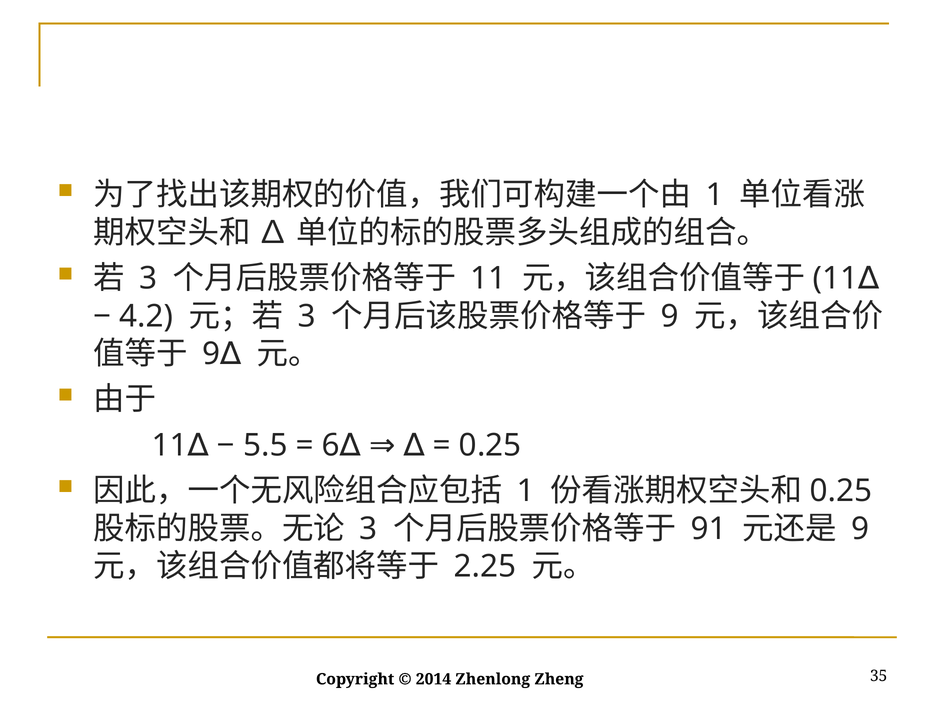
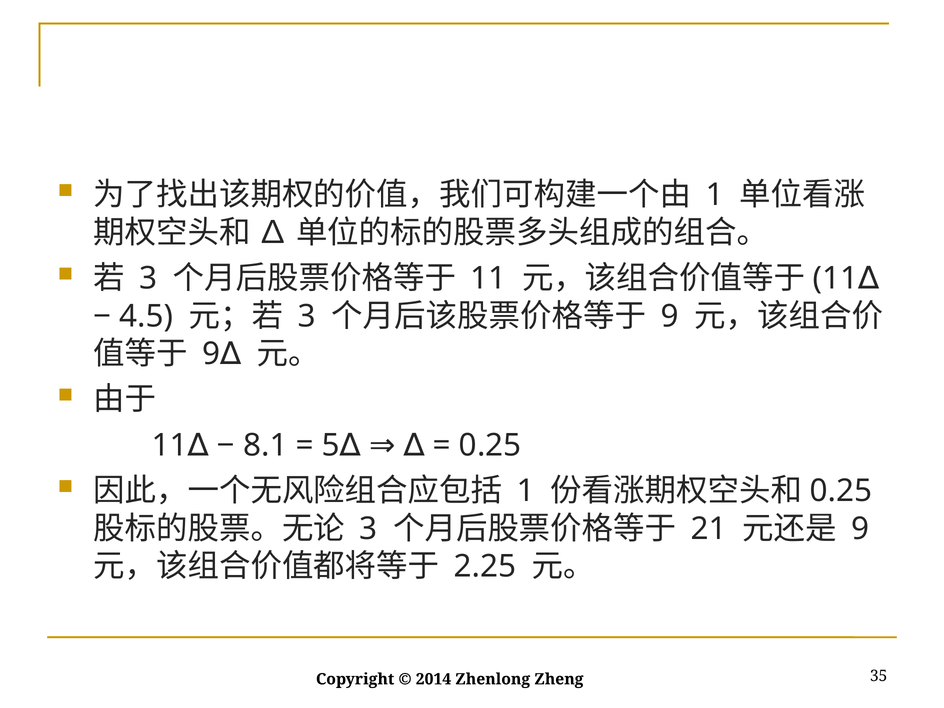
4.2: 4.2 -> 4.5 (146, 316)
5.5: 5.5 -> 8.1 (265, 445)
6: 6 -> 5 (331, 445)
91: 91 -> 21 (709, 529)
